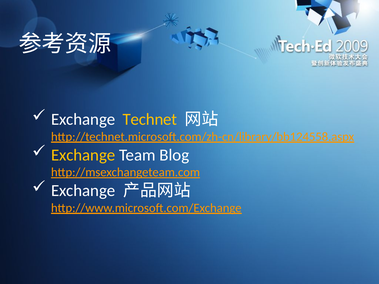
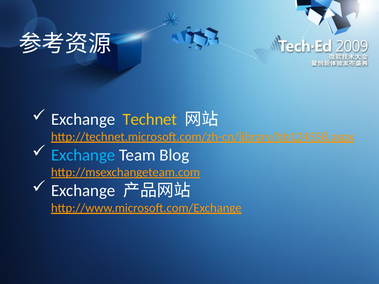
Exchange colour: yellow -> light blue (83, 155)
